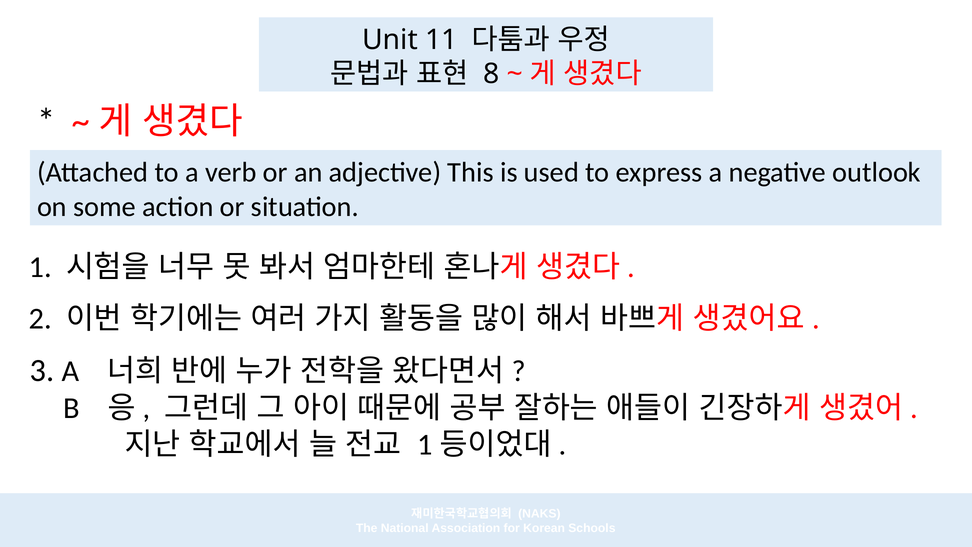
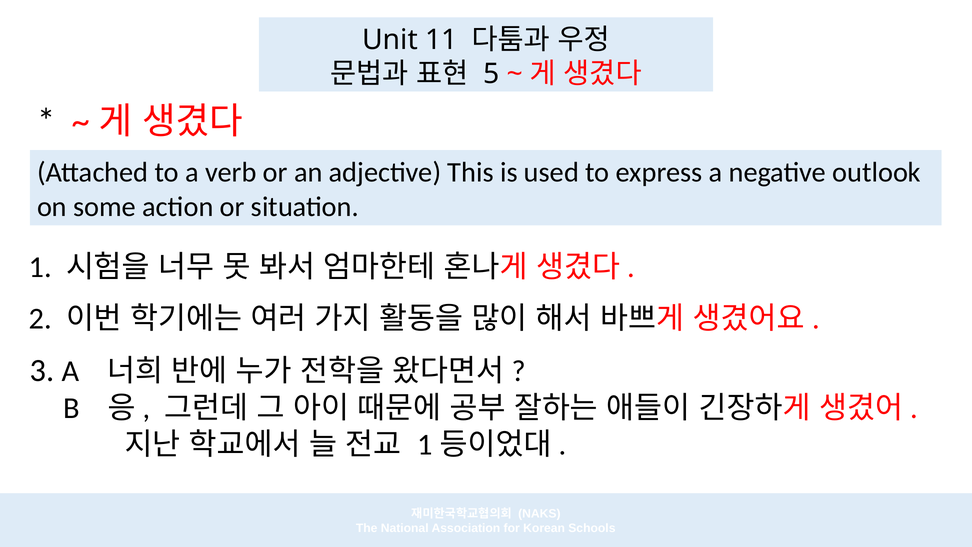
8: 8 -> 5 (491, 74)
